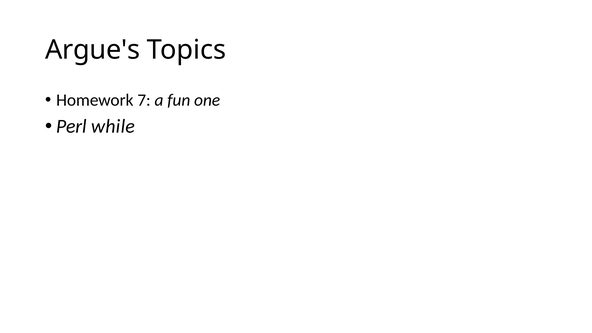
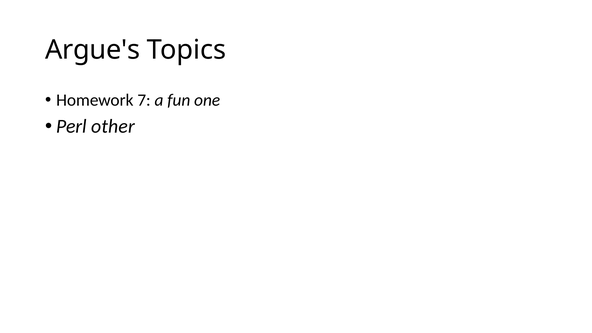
while: while -> other (113, 126)
